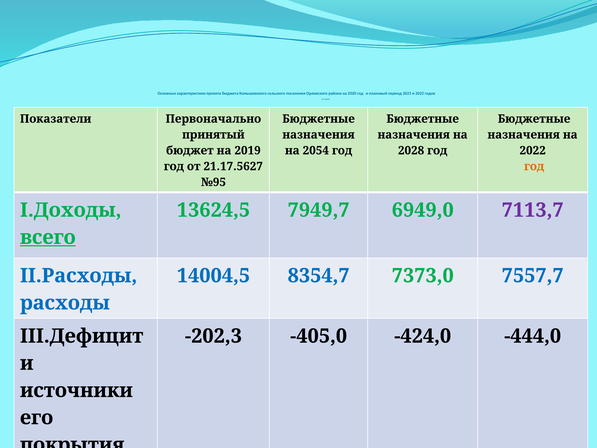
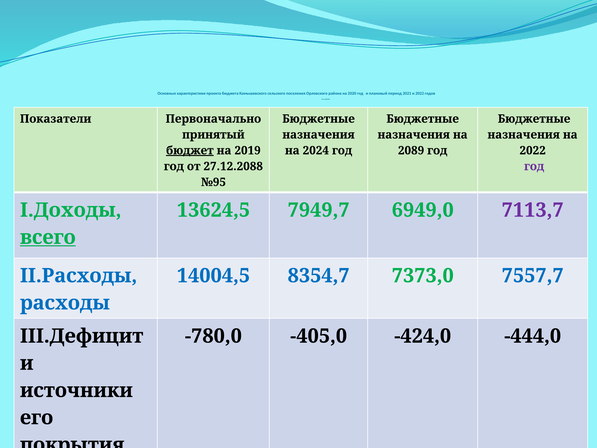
бюджет underline: none -> present (190, 150)
2054: 2054 -> 2024 (316, 150)
2028: 2028 -> 2089 (411, 150)
21.17.5627: 21.17.5627 -> 27.12.2088 (233, 166)
год colour: orange -> purple (534, 166)
-202,3: -202,3 -> -780,0 (213, 336)
